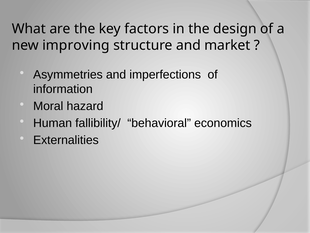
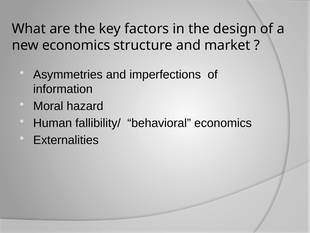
new improving: improving -> economics (76, 45)
